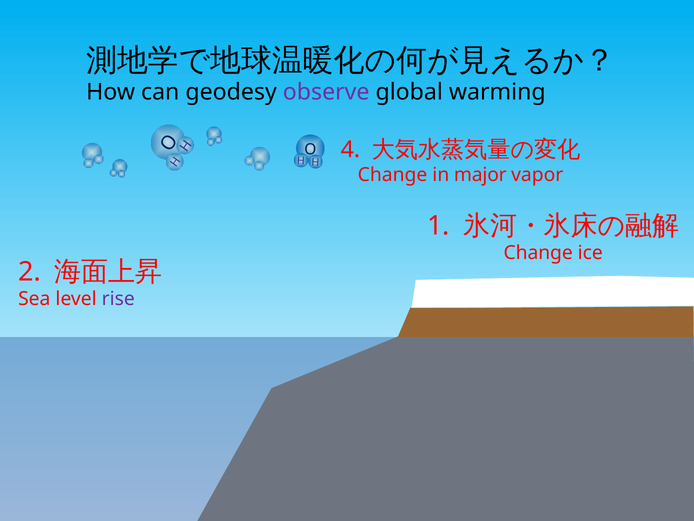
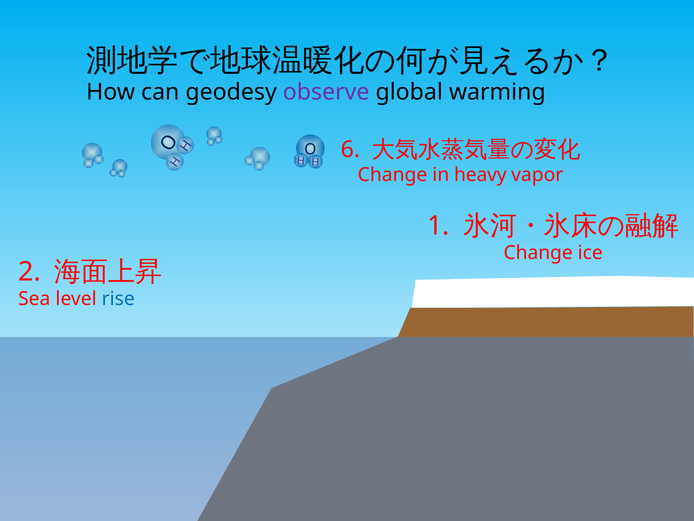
4: 4 -> 6 (350, 149)
major: major -> heavy (480, 175)
rise colour: purple -> blue (118, 299)
